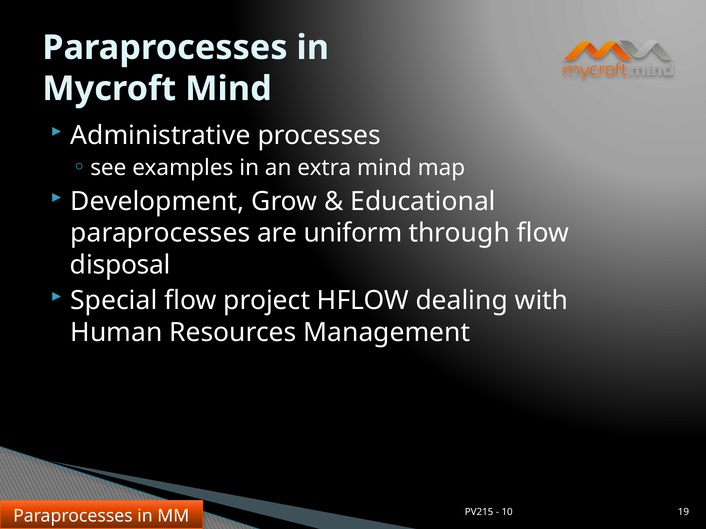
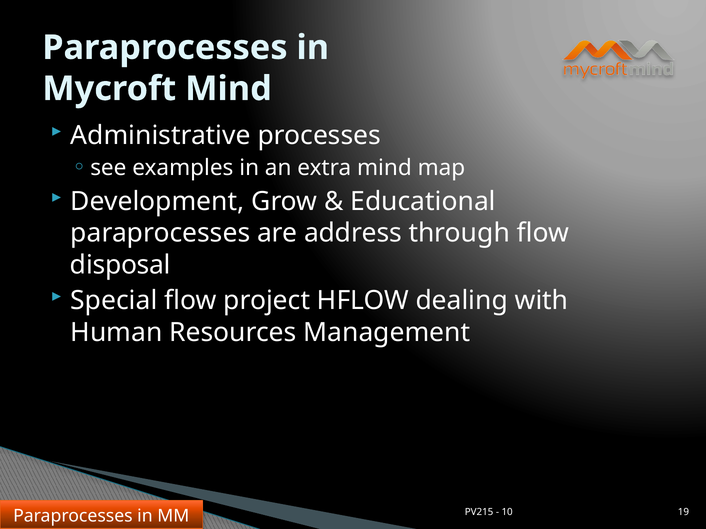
uniform: uniform -> address (353, 233)
